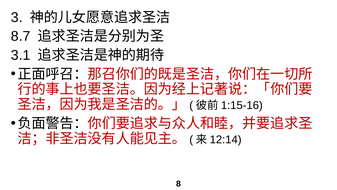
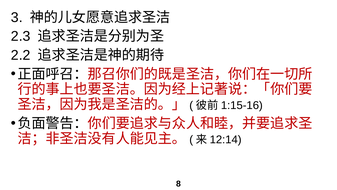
8.7: 8.7 -> 2.3 (21, 36)
3.1: 3.1 -> 2.2 (21, 55)
